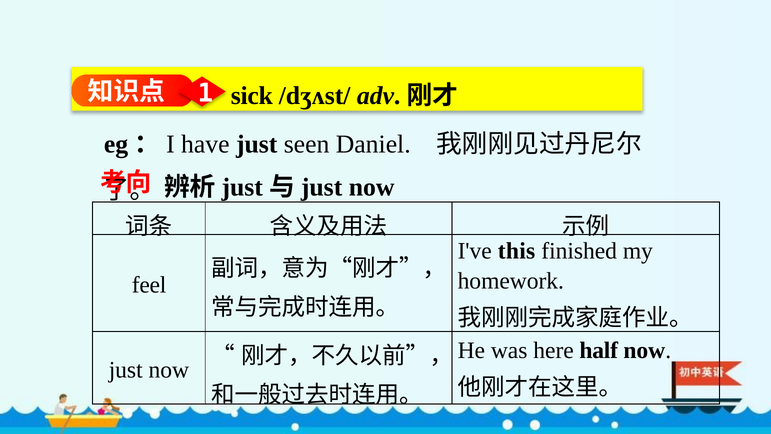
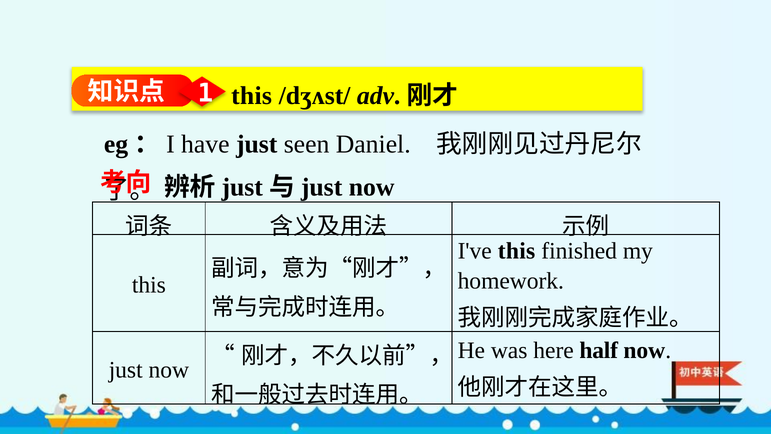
sick: sick -> this (252, 96)
feel: feel -> this (149, 285)
